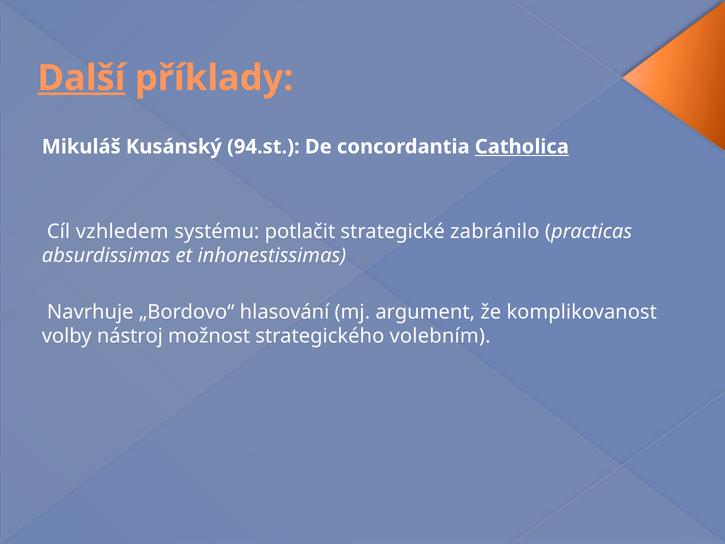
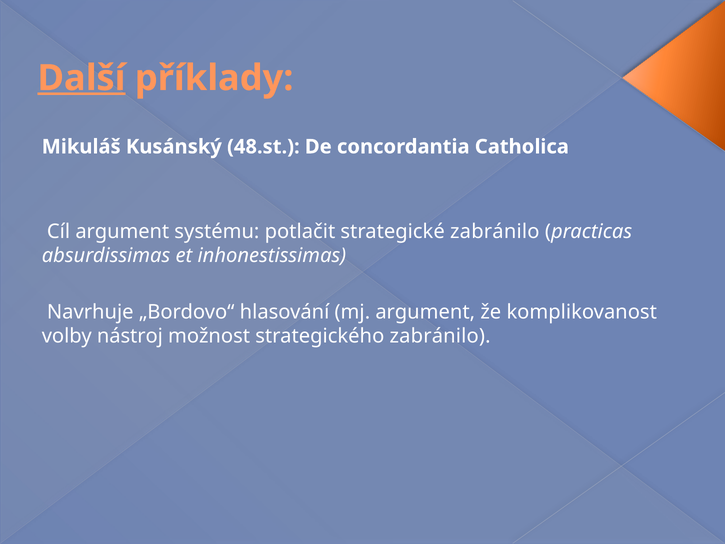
94.st: 94.st -> 48.st (263, 147)
Catholica underline: present -> none (522, 147)
Cíl vzhledem: vzhledem -> argument (122, 231)
strategického volebním: volebním -> zabránilo (440, 336)
